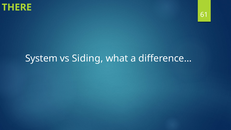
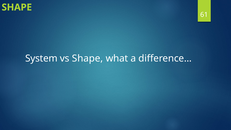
THERE: THERE -> SHAPE (17, 7)
vs Siding: Siding -> Shape (88, 58)
